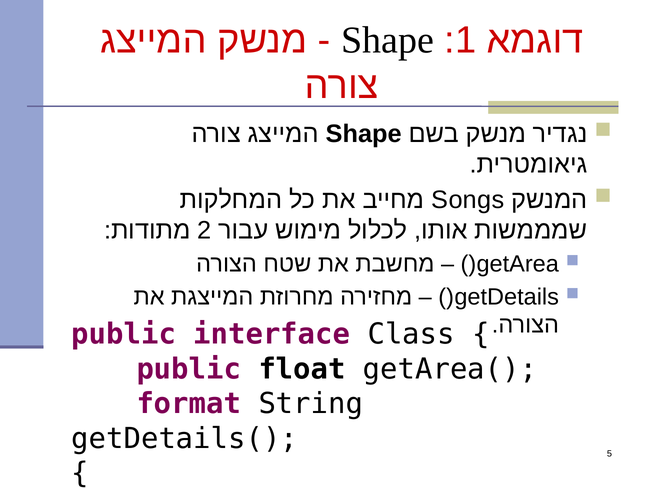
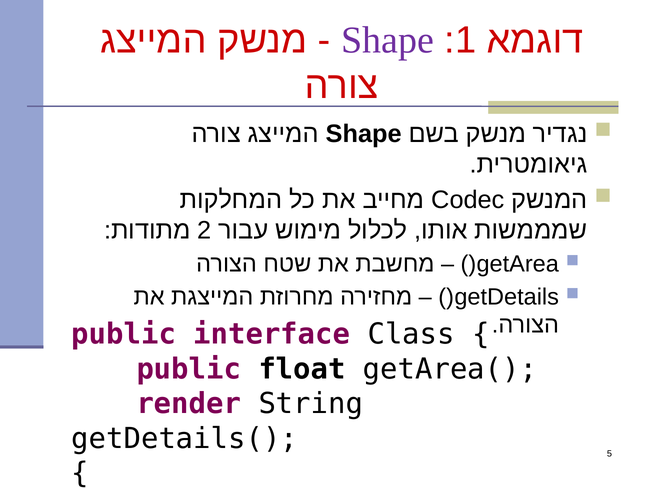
Shape colour: black -> purple (388, 40)
Songs: Songs -> Codec (468, 200)
format: format -> render (189, 404)
